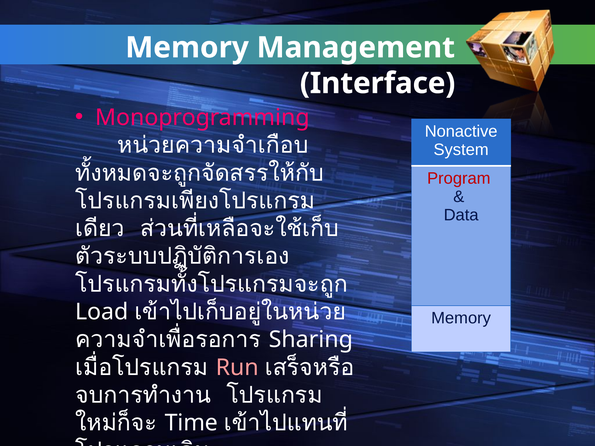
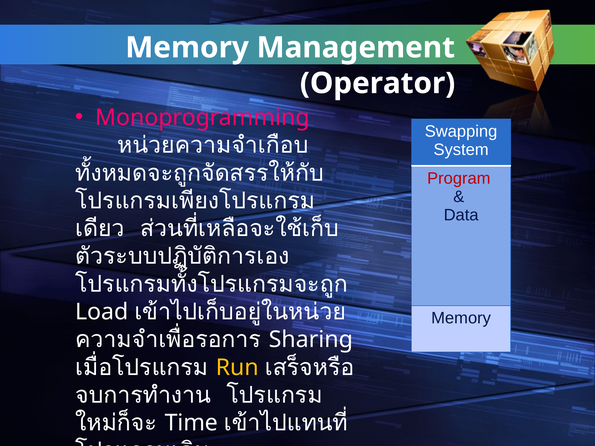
Interface: Interface -> Operator (378, 83)
Nonactive: Nonactive -> Swapping (461, 131)
Run colour: pink -> yellow (237, 368)
